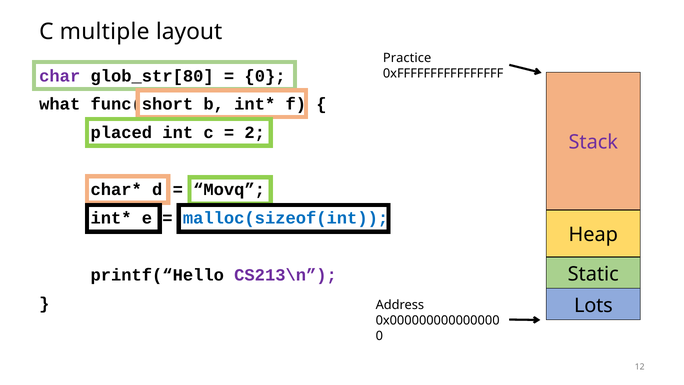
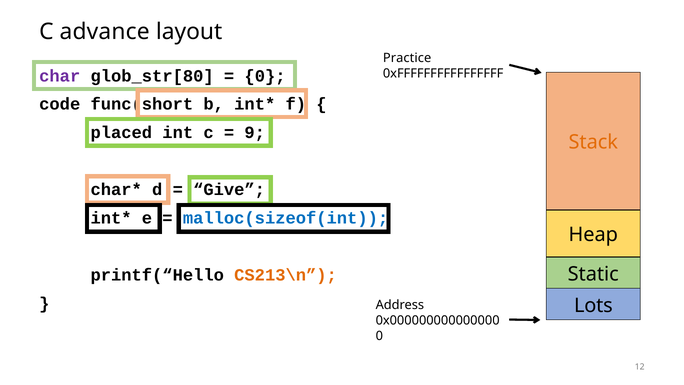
multiple: multiple -> advance (105, 32)
what: what -> code (60, 104)
2: 2 -> 9 (255, 133)
Stack colour: purple -> orange (593, 142)
Movq: Movq -> Give (229, 190)
CS213\n colour: purple -> orange (286, 275)
